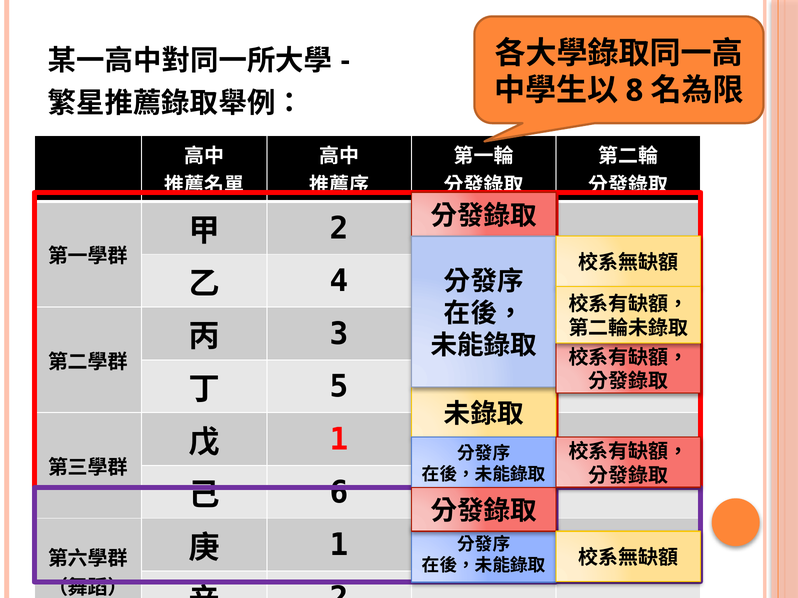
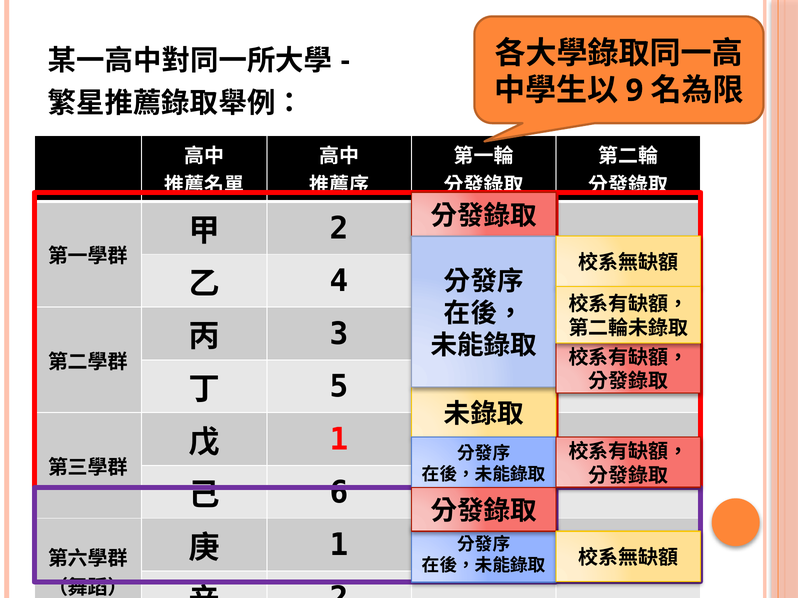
8: 8 -> 9 (634, 91)
